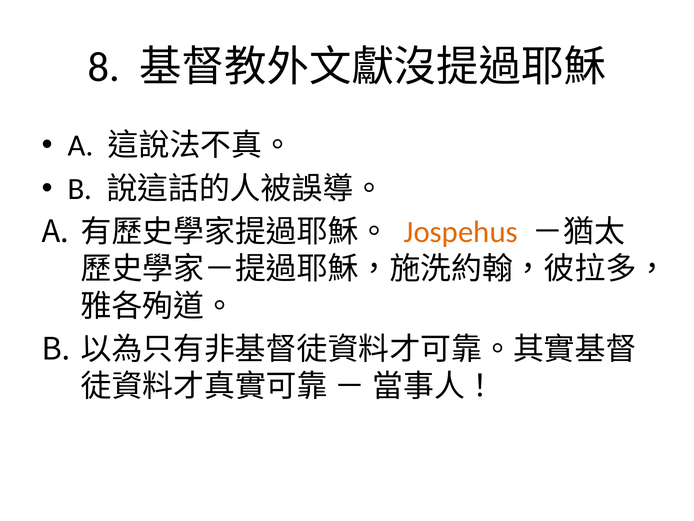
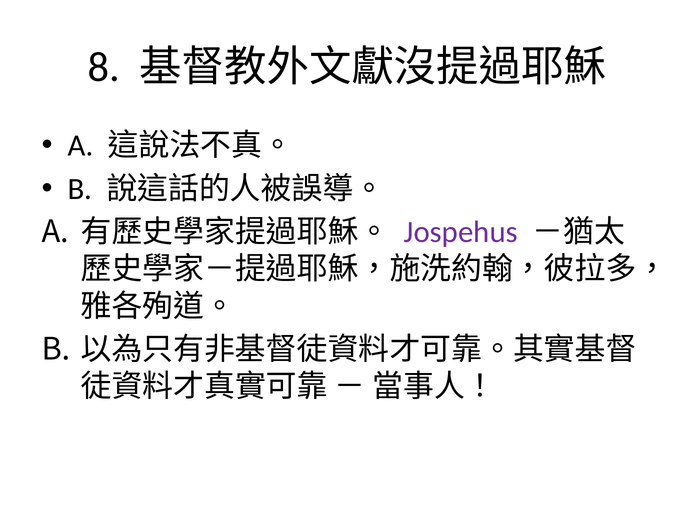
Jospehus colour: orange -> purple (461, 232)
